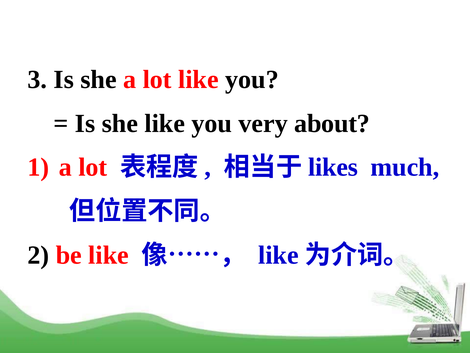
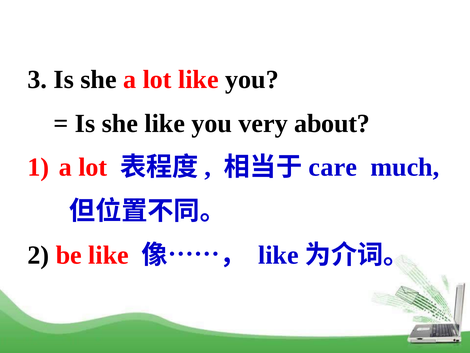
likes: likes -> care (333, 167)
